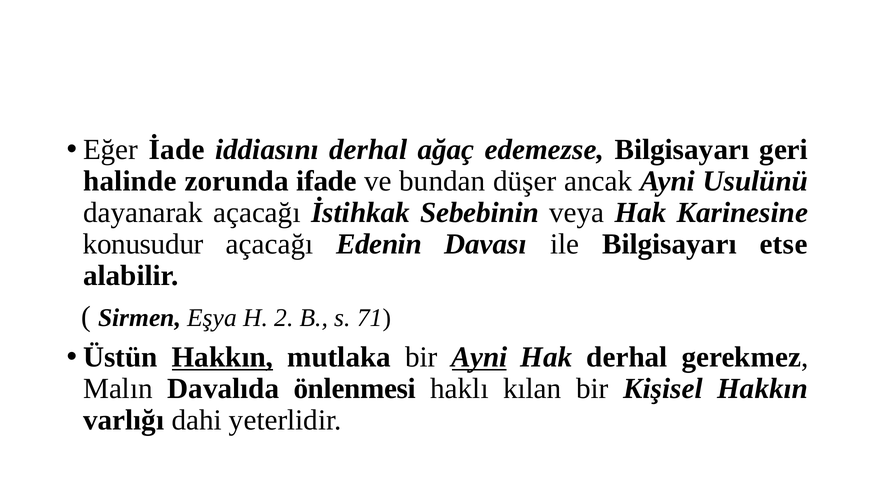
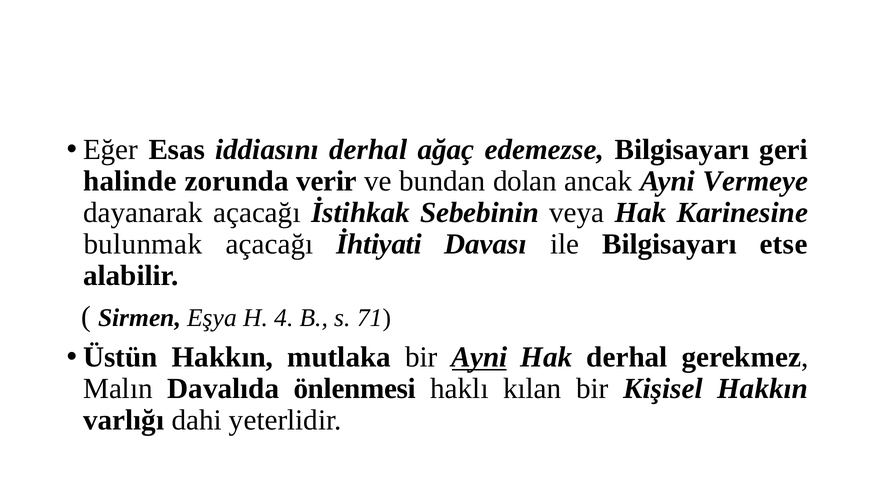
İade: İade -> Esas (177, 150)
ifade: ifade -> verir (327, 181)
düşer: düşer -> dolan (525, 181)
Usulünü: Usulünü -> Vermeye (755, 181)
konusudur: konusudur -> bulunmak (143, 244)
Edenin: Edenin -> İhtiyati (379, 244)
2: 2 -> 4 (284, 318)
Hakkın underline: present -> none (222, 357)
